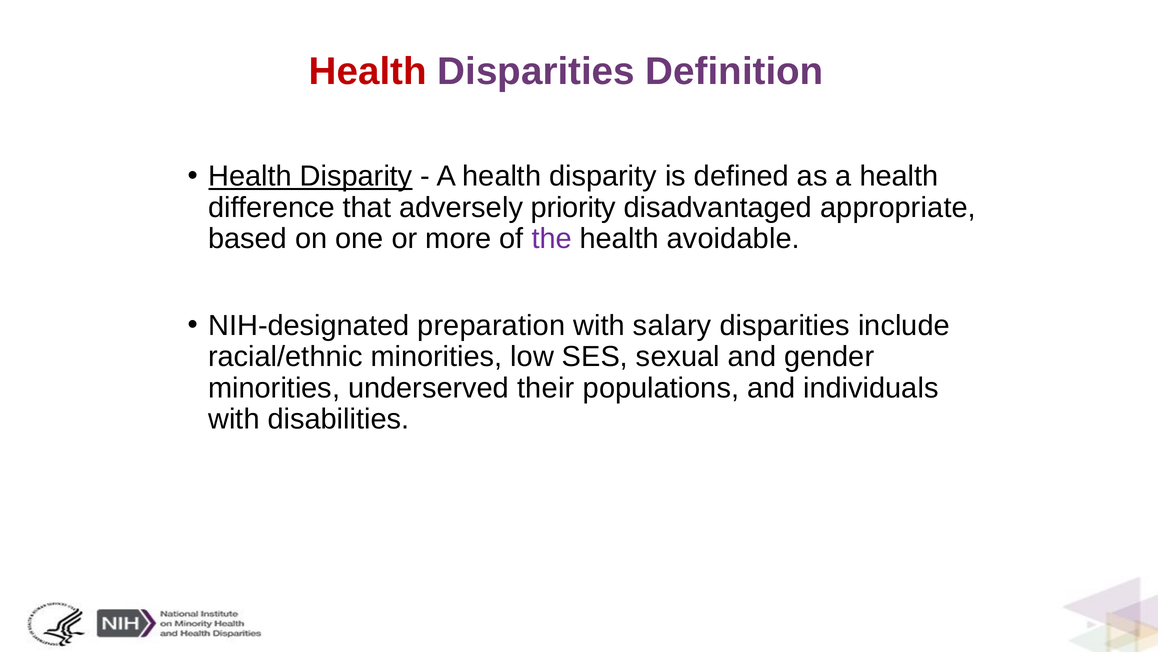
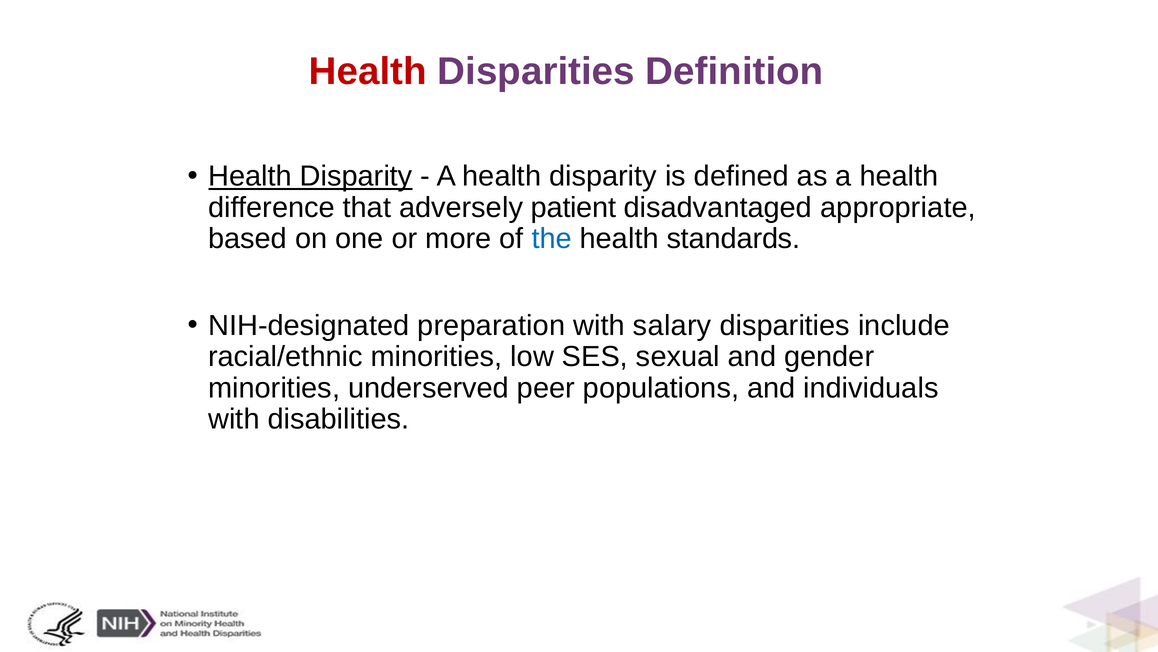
priority: priority -> patient (573, 207)
the colour: purple -> blue (552, 239)
avoidable: avoidable -> standards (733, 239)
their: their -> peer (546, 388)
